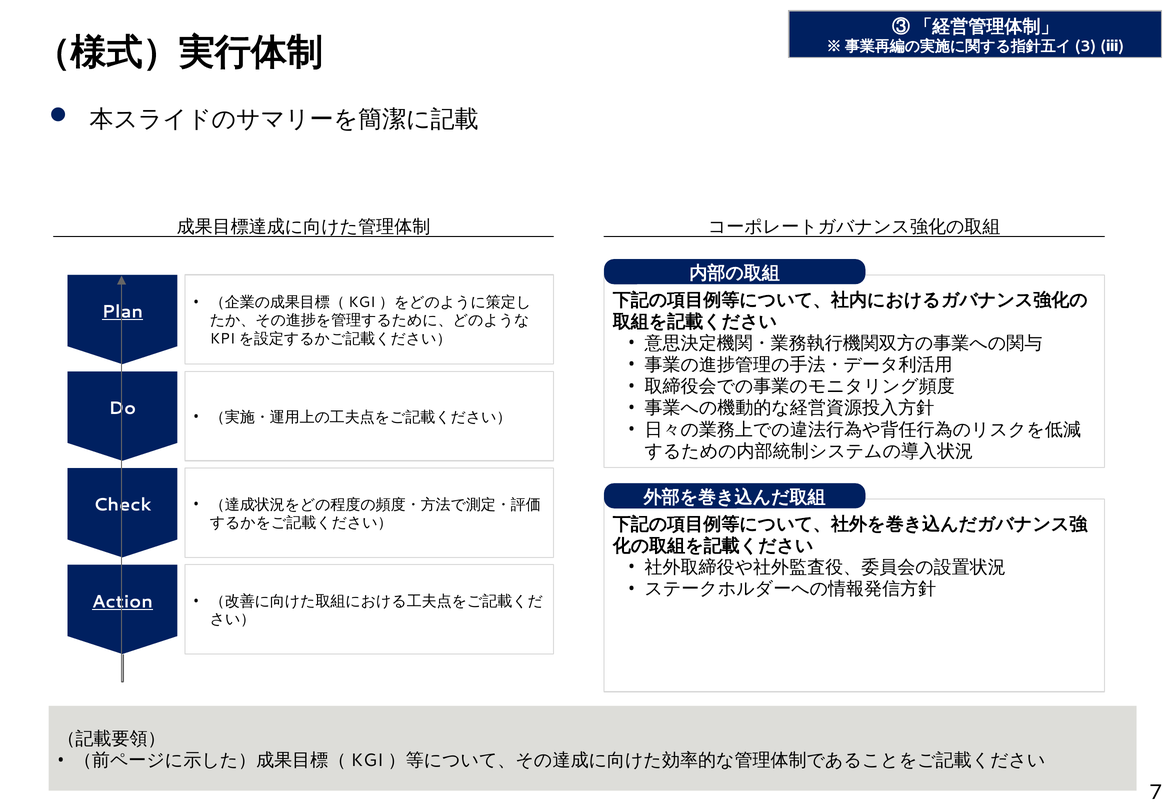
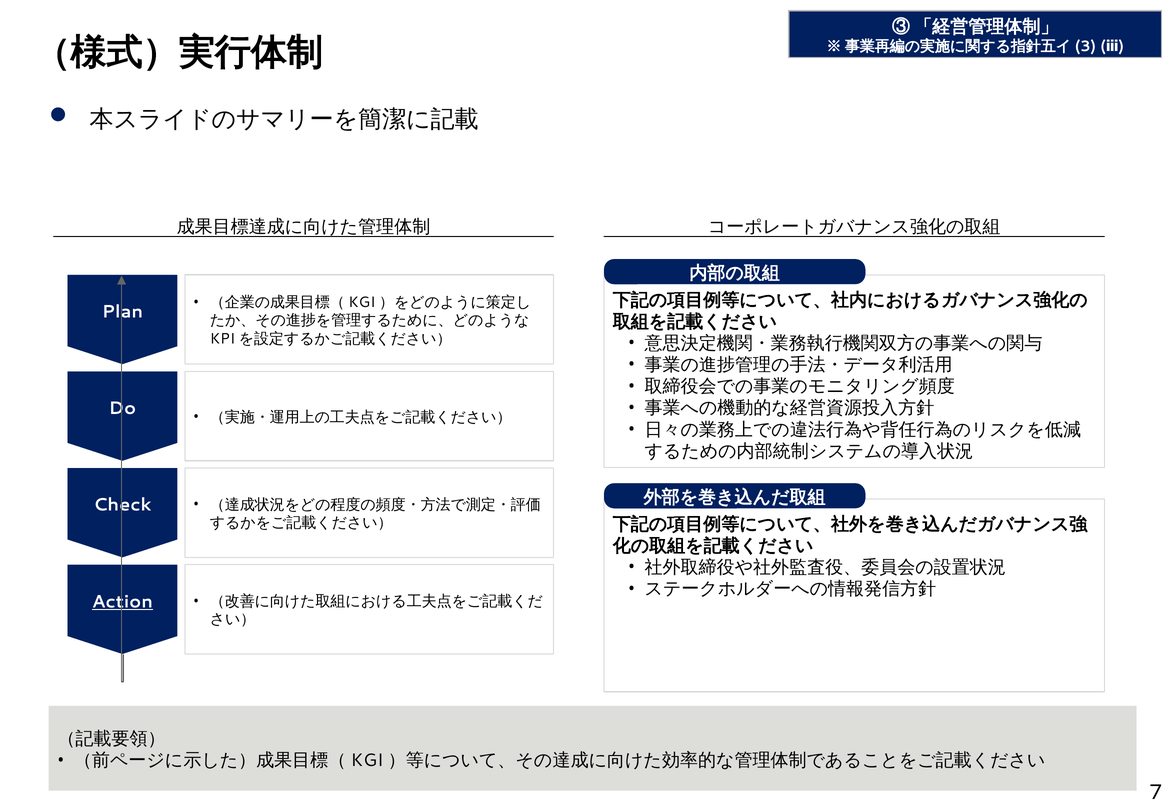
Plan underline: present -> none (122, 312)
